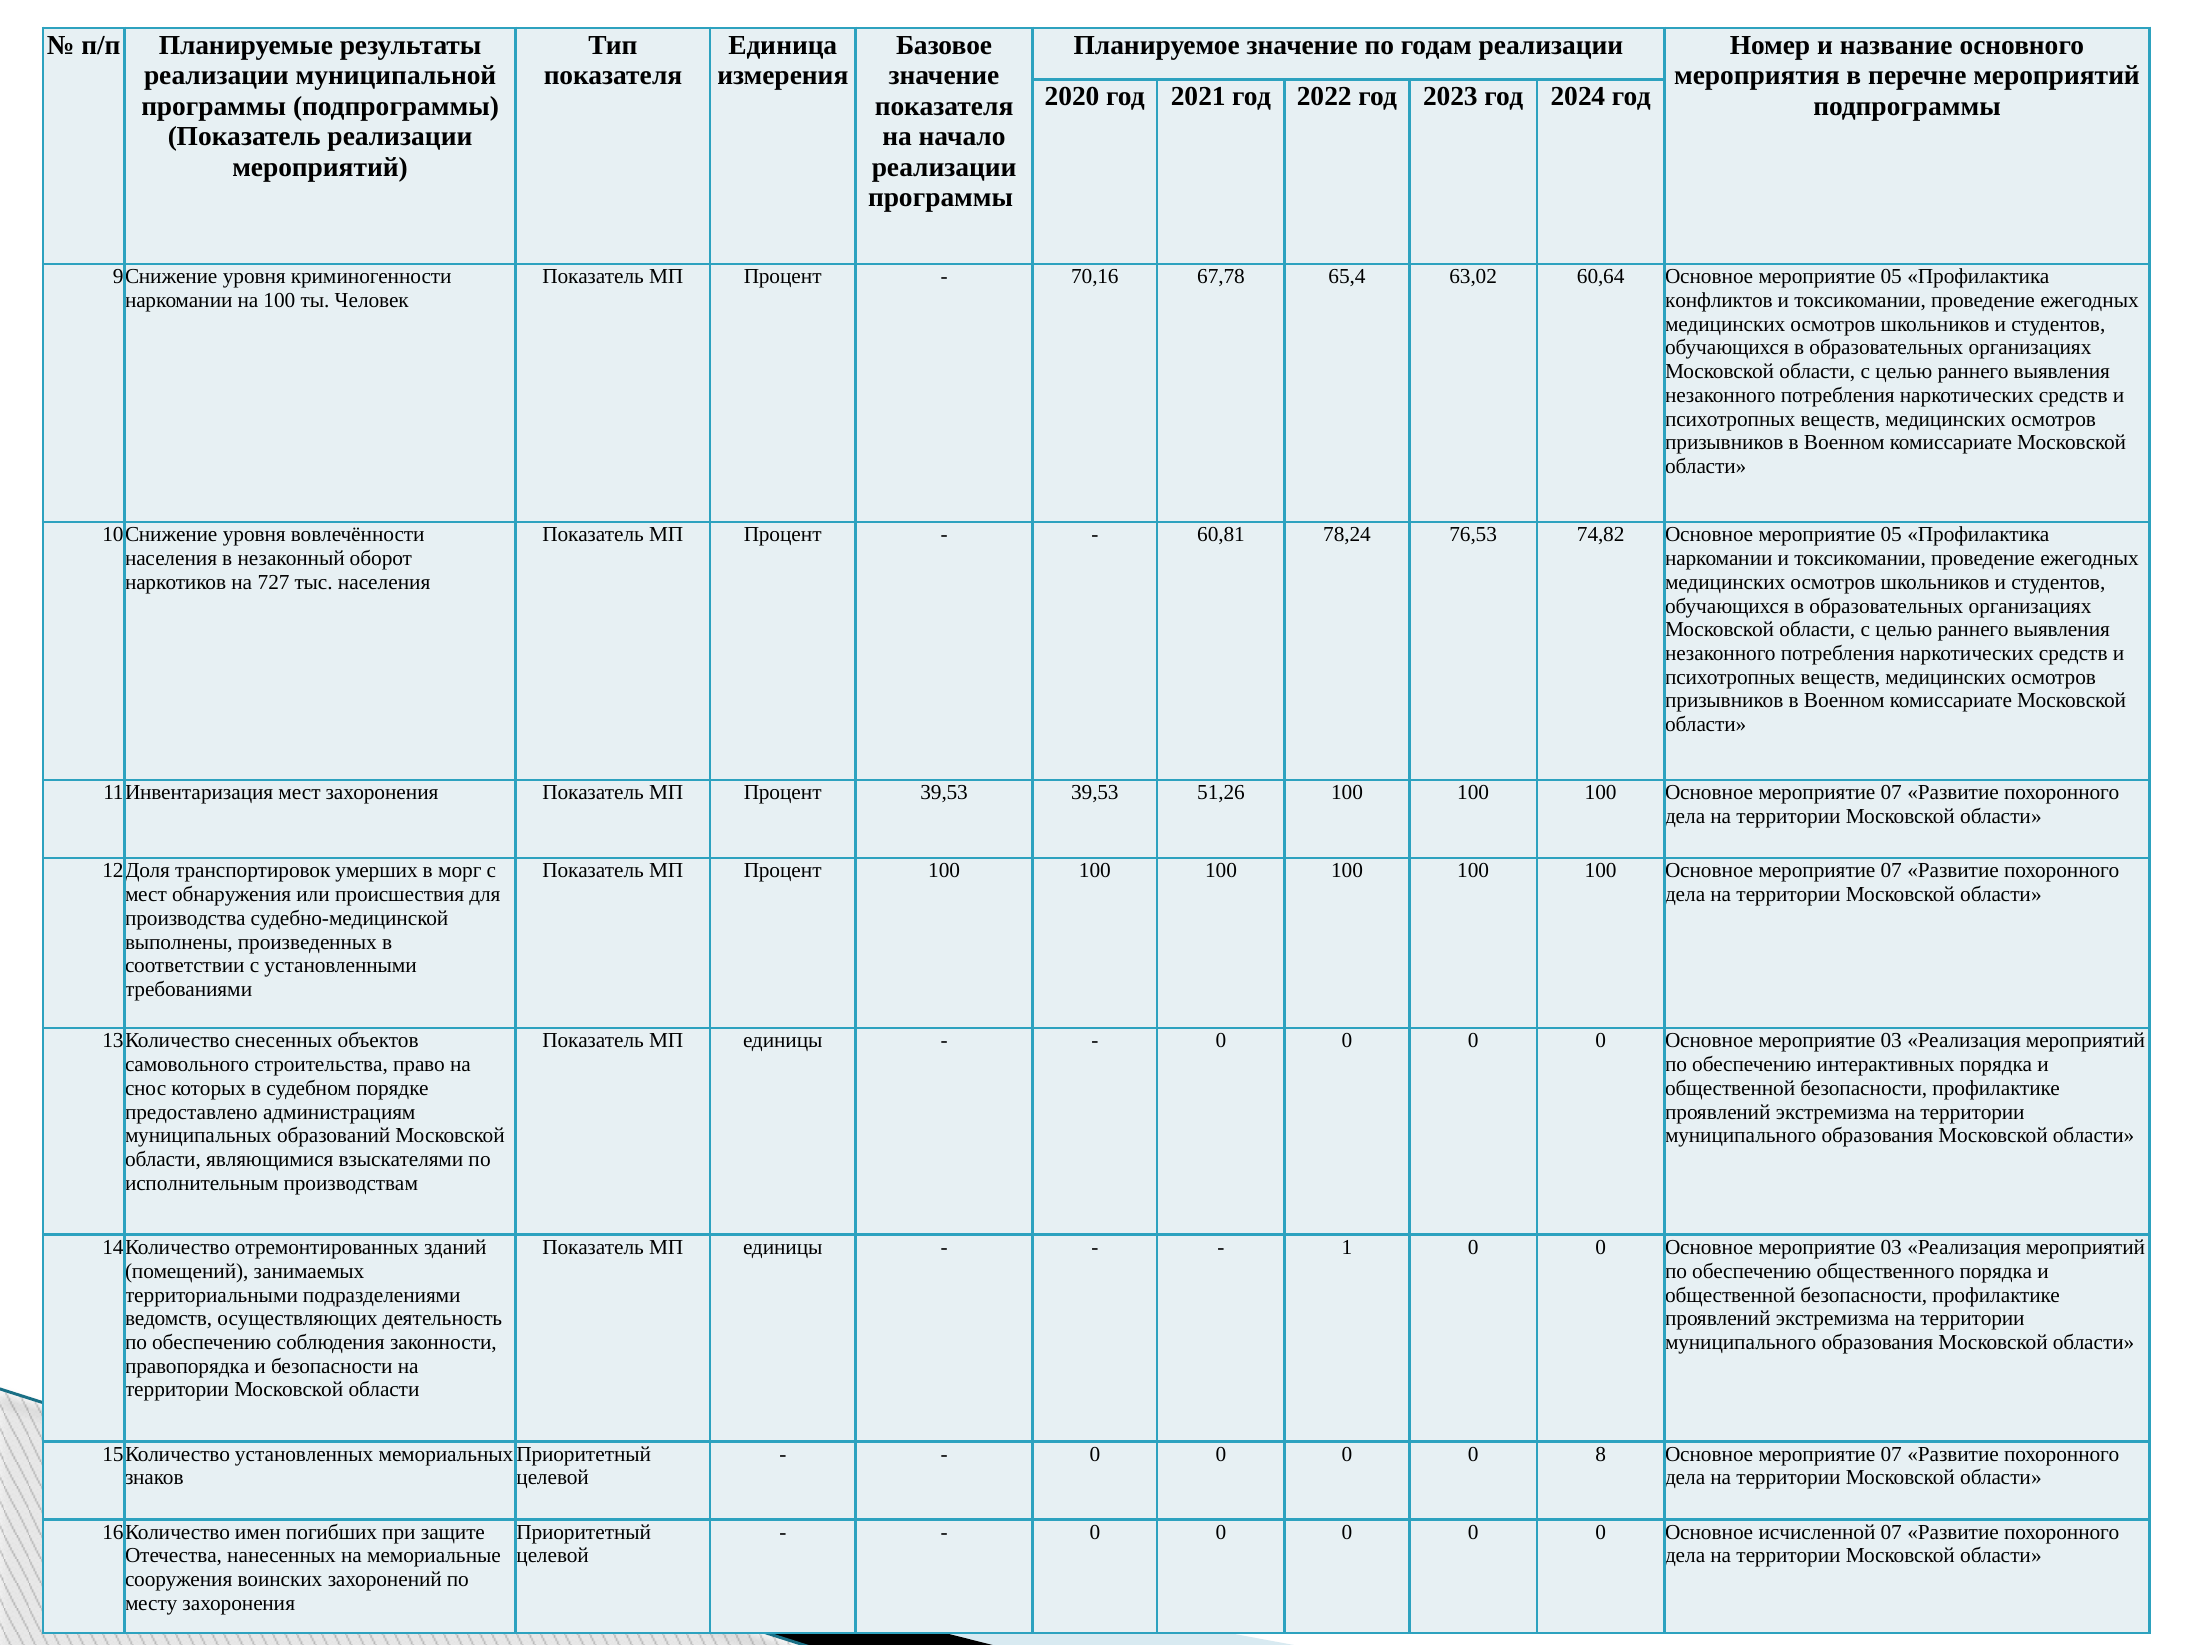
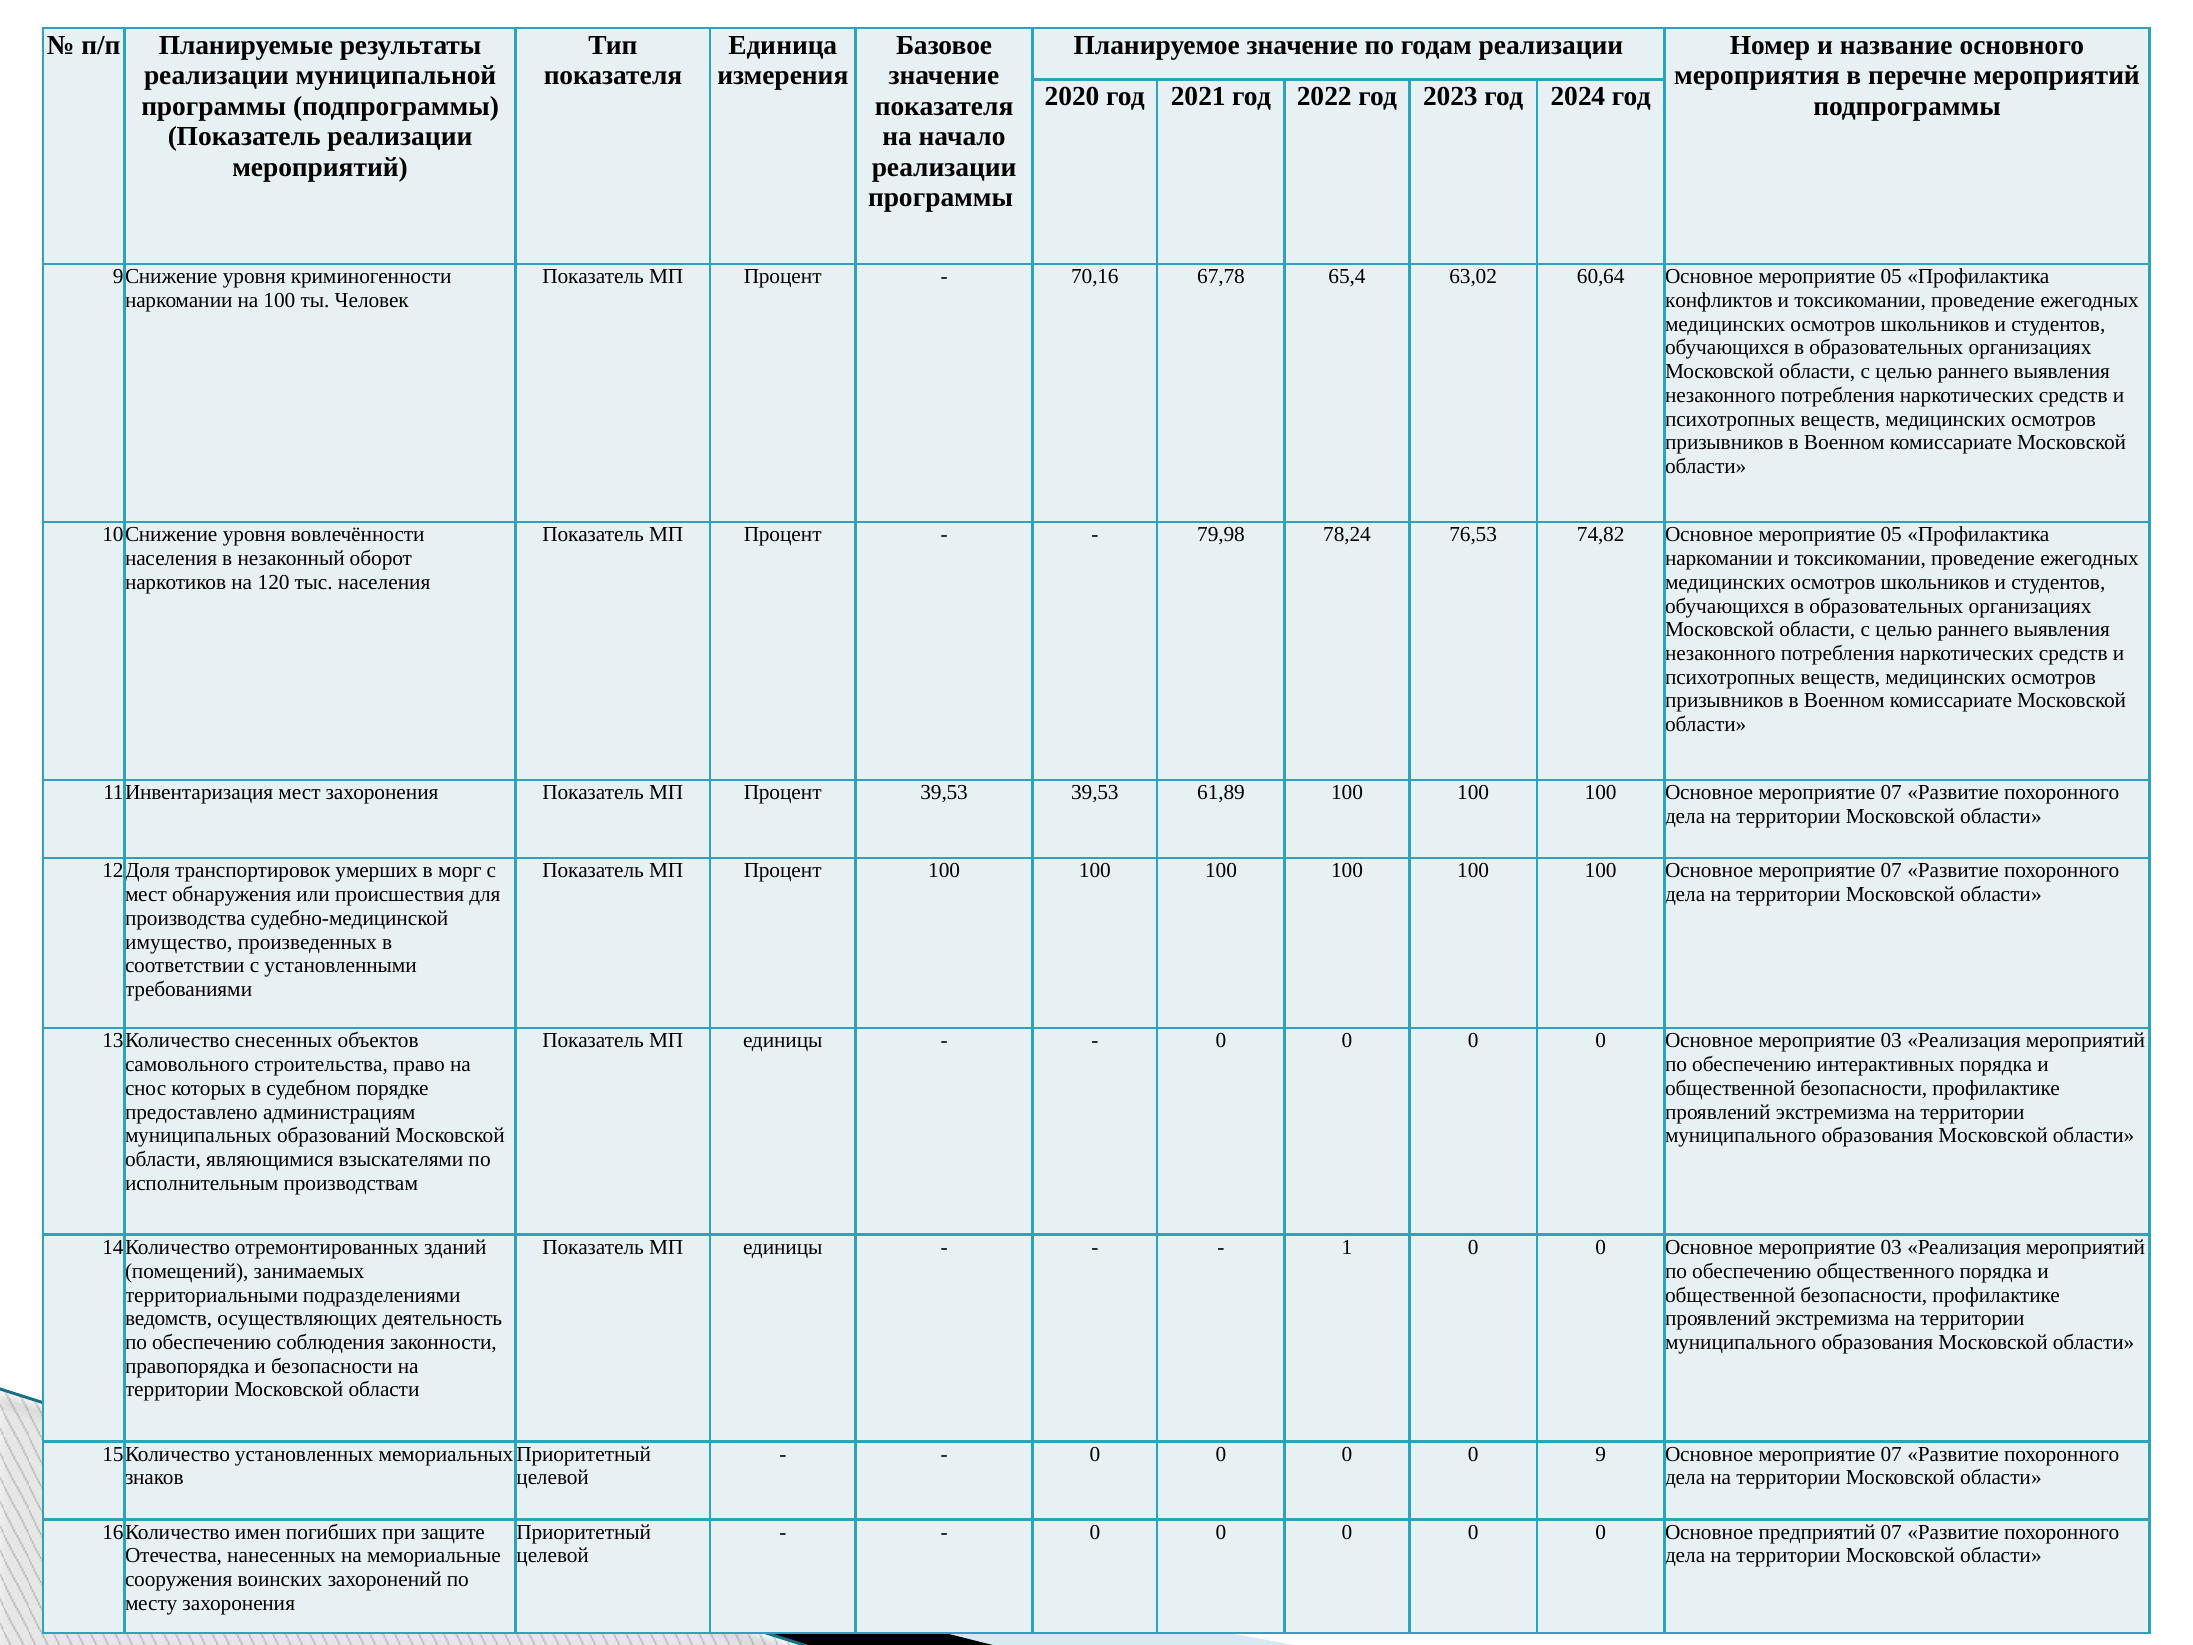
60,81: 60,81 -> 79,98 (1221, 535)
727: 727 -> 120 (274, 582)
51,26: 51,26 -> 61,89 (1221, 793)
выполнены: выполнены -> имущество (179, 942)
8: 8 -> 9 (1601, 1454)
исчисленной: исчисленной -> предприятий (1817, 1532)
